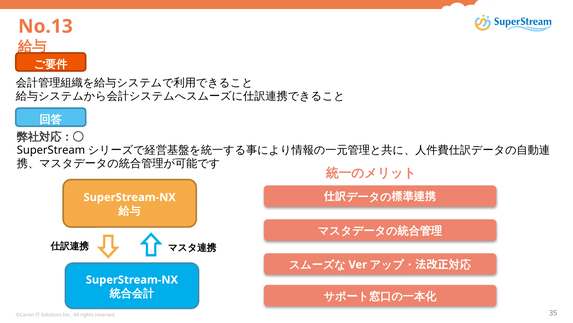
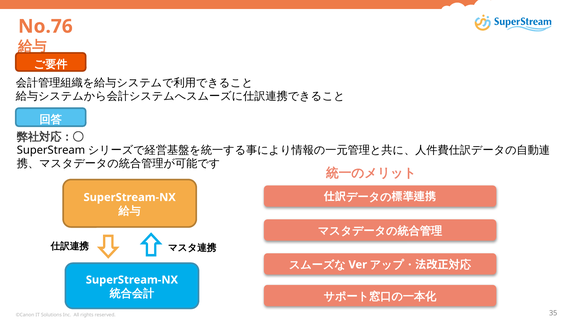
No.13: No.13 -> No.76 (45, 26)
